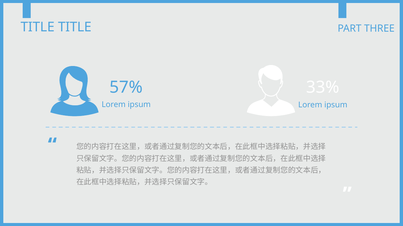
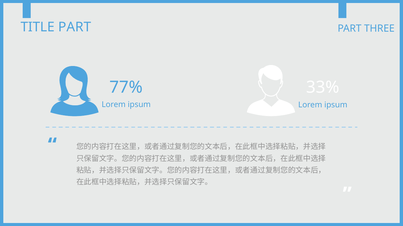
TITLE TITLE: TITLE -> PART (75, 27)
57%: 57% -> 77% (126, 88)
